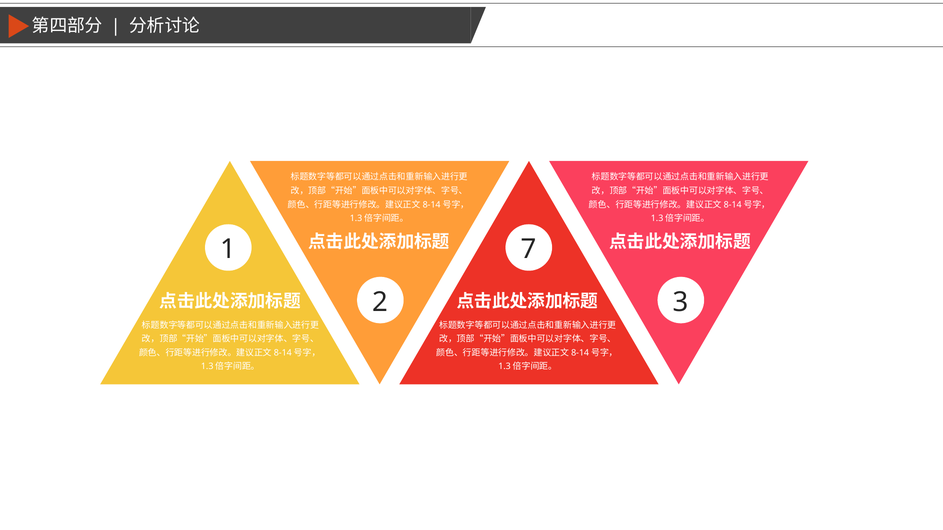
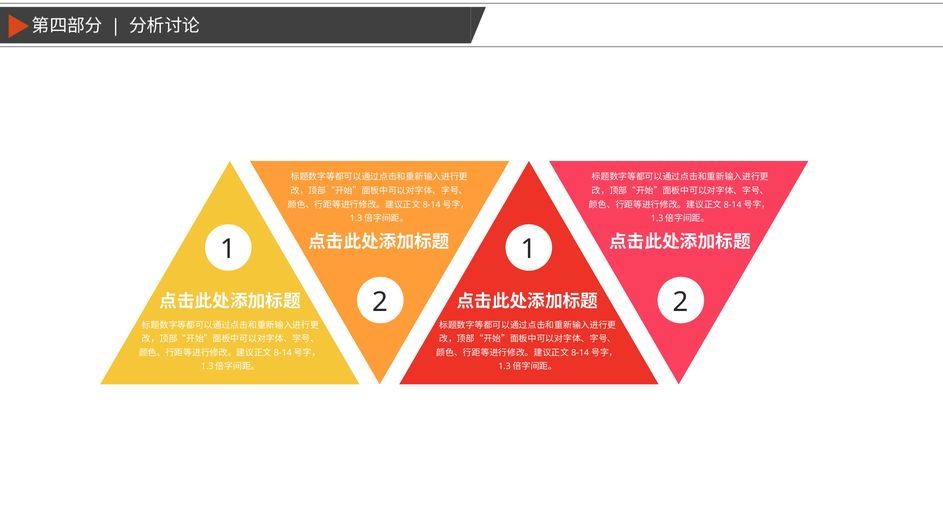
1 7: 7 -> 1 (529, 250)
2 3: 3 -> 2 (681, 302)
